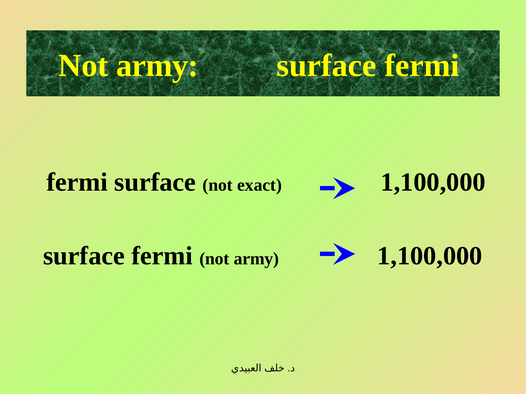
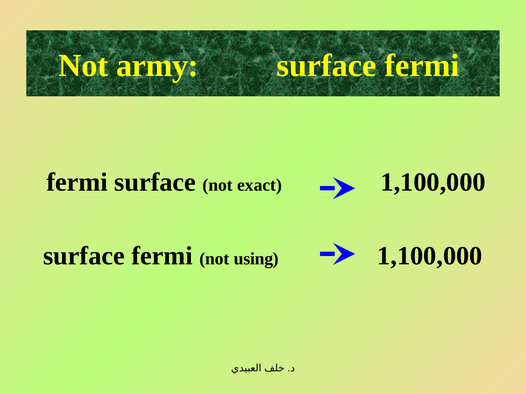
fermi not army: army -> using (256, 259)
